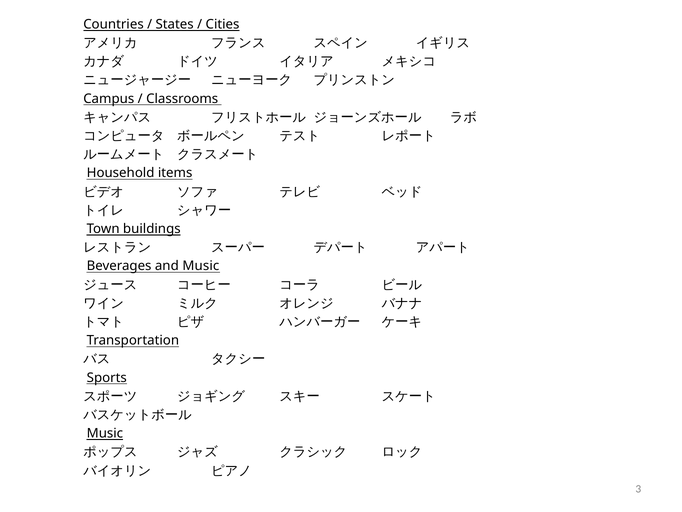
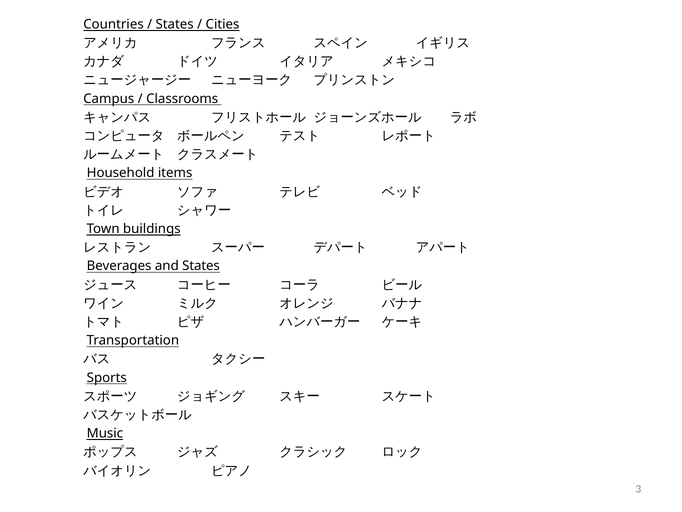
and Music: Music -> States (201, 266)
